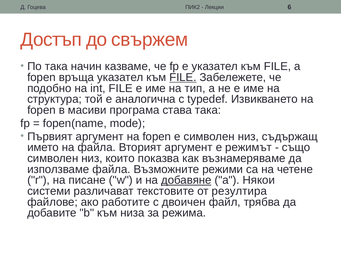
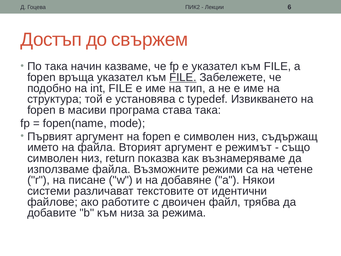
аналогична: аналогична -> установява (145, 99)
които: които -> return (120, 158)
добавяне underline: present -> none (186, 180)
резултира: резултира -> идентични (239, 191)
